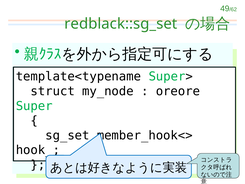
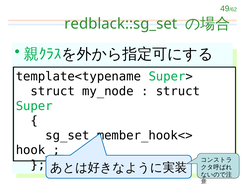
oreore: oreore -> struct (178, 91)
